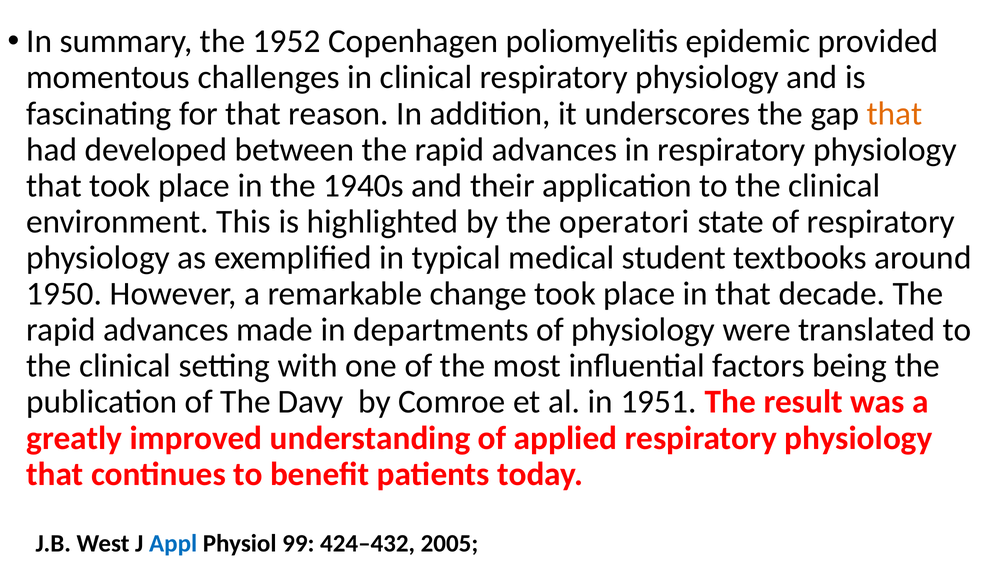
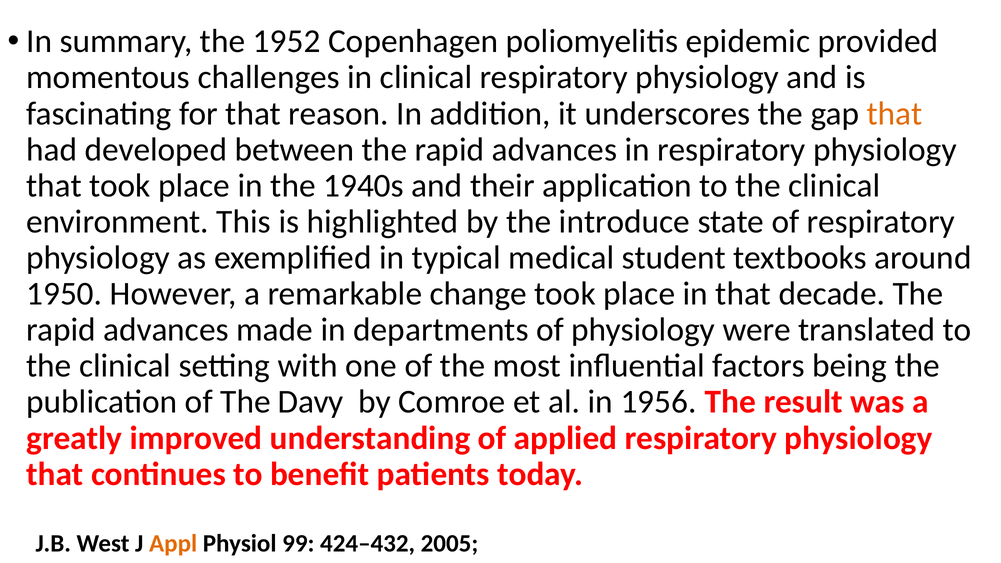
operatori: operatori -> introduce (624, 222)
1951: 1951 -> 1956 (659, 402)
Appl colour: blue -> orange (173, 544)
